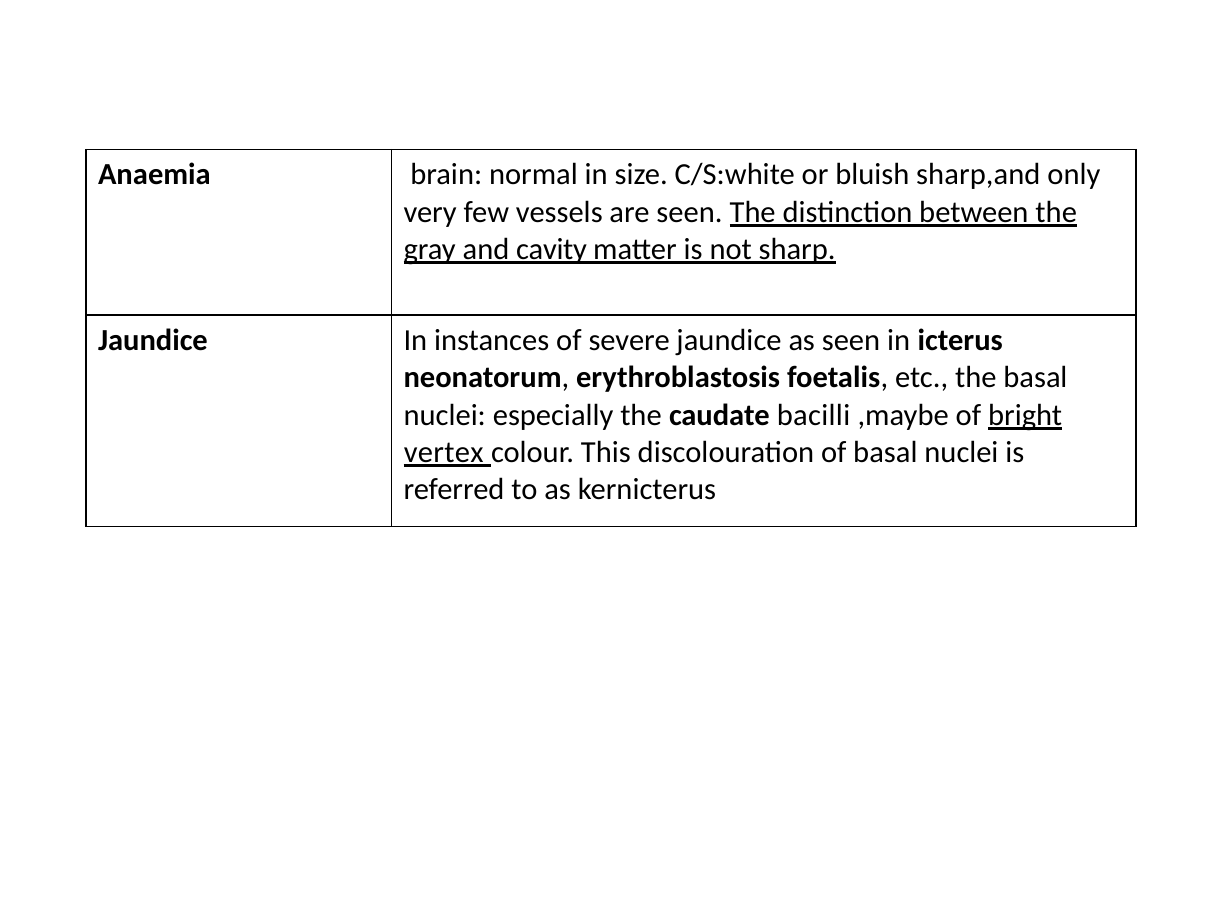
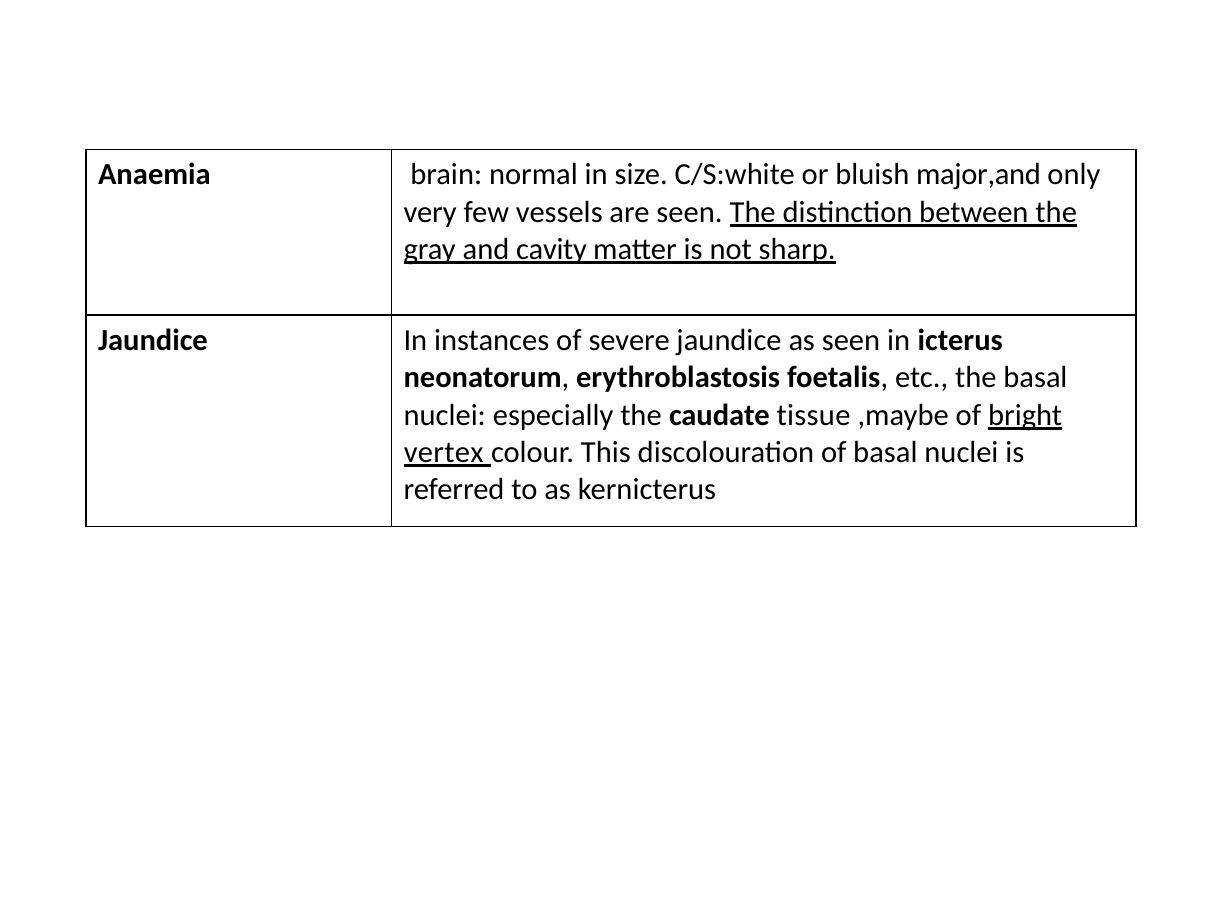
sharp,and: sharp,and -> major,and (979, 175)
bacilli: bacilli -> tissue (814, 415)
